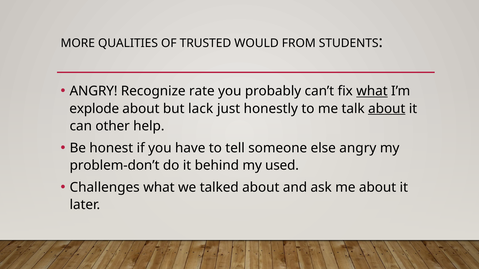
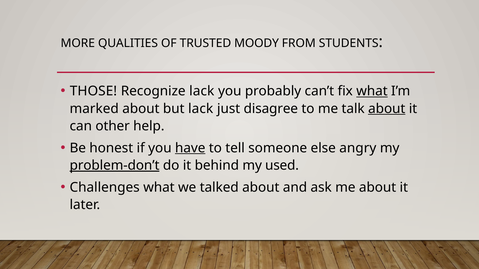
WOULD: WOULD -> MOODY (257, 43)
ANGRY: ANGRY -> THOSE (93, 91)
Recognize rate: rate -> lack (202, 91)
explode: explode -> marked (94, 109)
honestly: honestly -> disagree (271, 109)
have underline: none -> present (190, 148)
problem-don’t underline: none -> present (115, 166)
